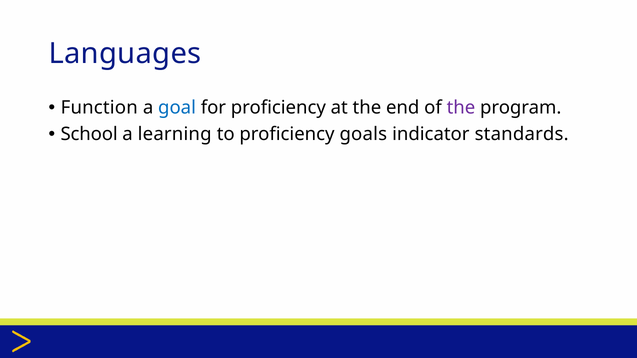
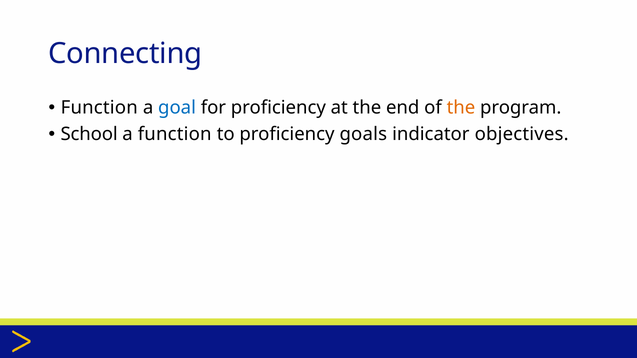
Languages: Languages -> Connecting (125, 54)
the colour: purple -> orange (461, 108)
a learning: learning -> function (175, 134)
standards: standards -> objectives (522, 134)
